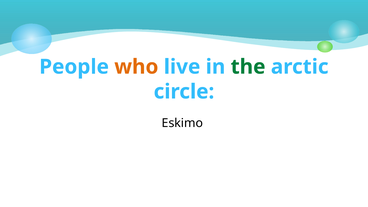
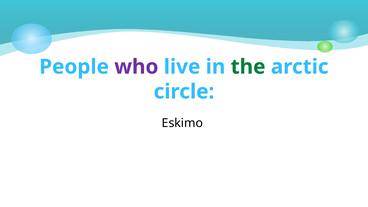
who colour: orange -> purple (136, 67)
